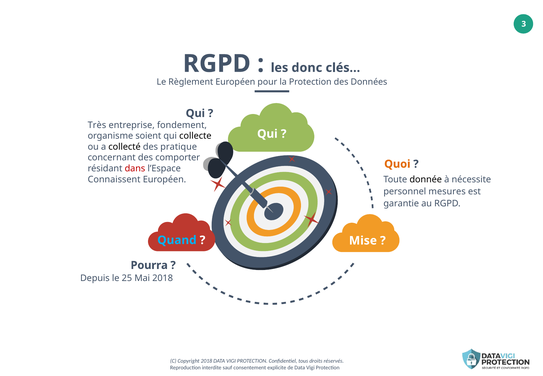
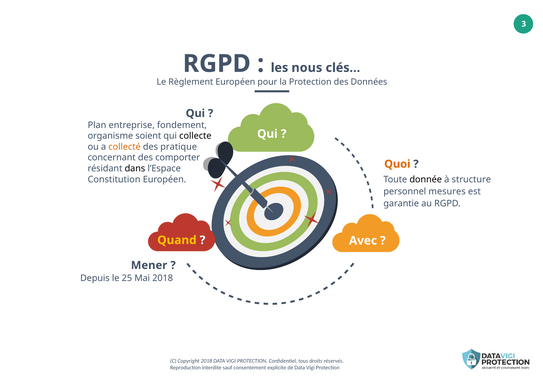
donc: donc -> nous (307, 68)
Très: Très -> Plan (97, 125)
collecté colour: black -> orange (125, 147)
dans colour: red -> black (135, 169)
Connaissent: Connaissent -> Constitution (114, 179)
nécessite: nécessite -> structure (471, 179)
Quand colour: light blue -> yellow (177, 240)
Mise: Mise -> Avec (363, 241)
Pourra: Pourra -> Mener (149, 265)
